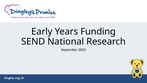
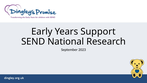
Funding: Funding -> Support (98, 31)
